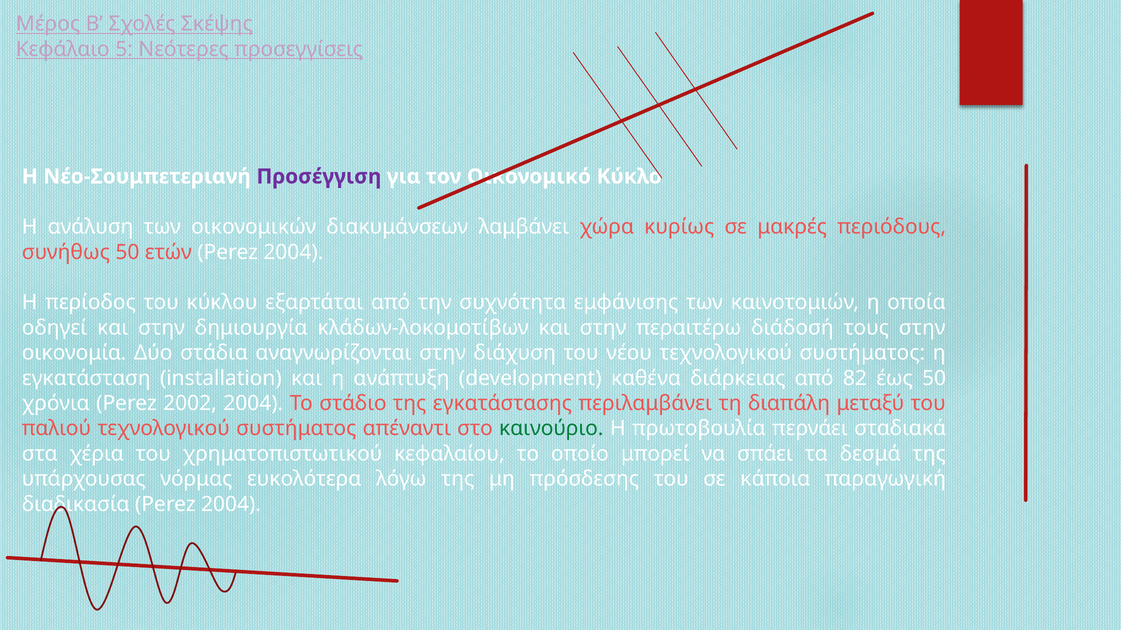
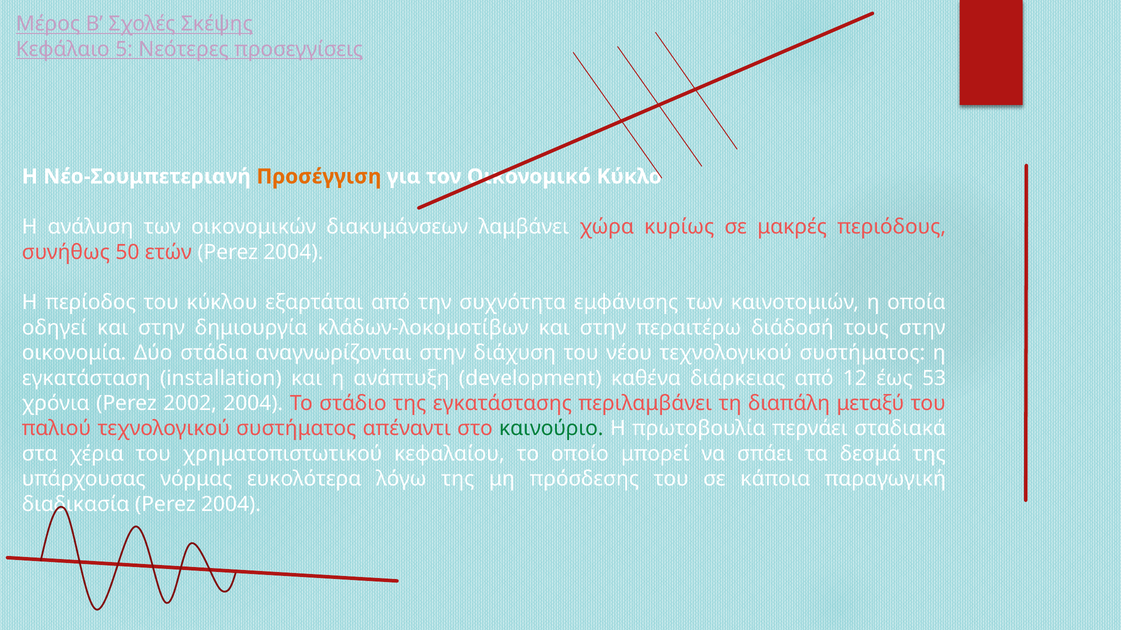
Προσέγγιση colour: purple -> orange (319, 177)
82: 82 -> 12 (855, 378)
έως 50: 50 -> 53 (934, 378)
